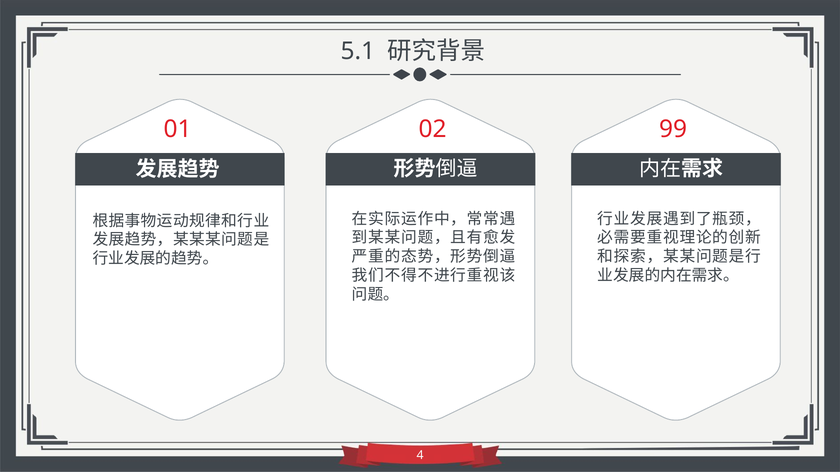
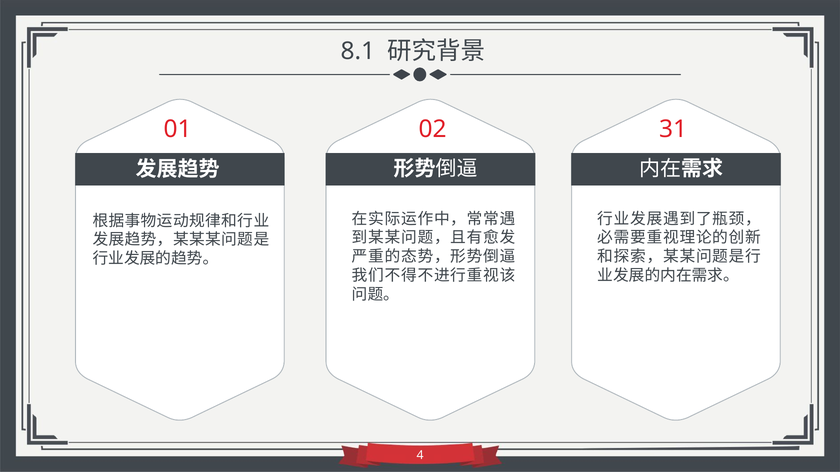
5.1: 5.1 -> 8.1 (358, 51)
99: 99 -> 31 (673, 129)
